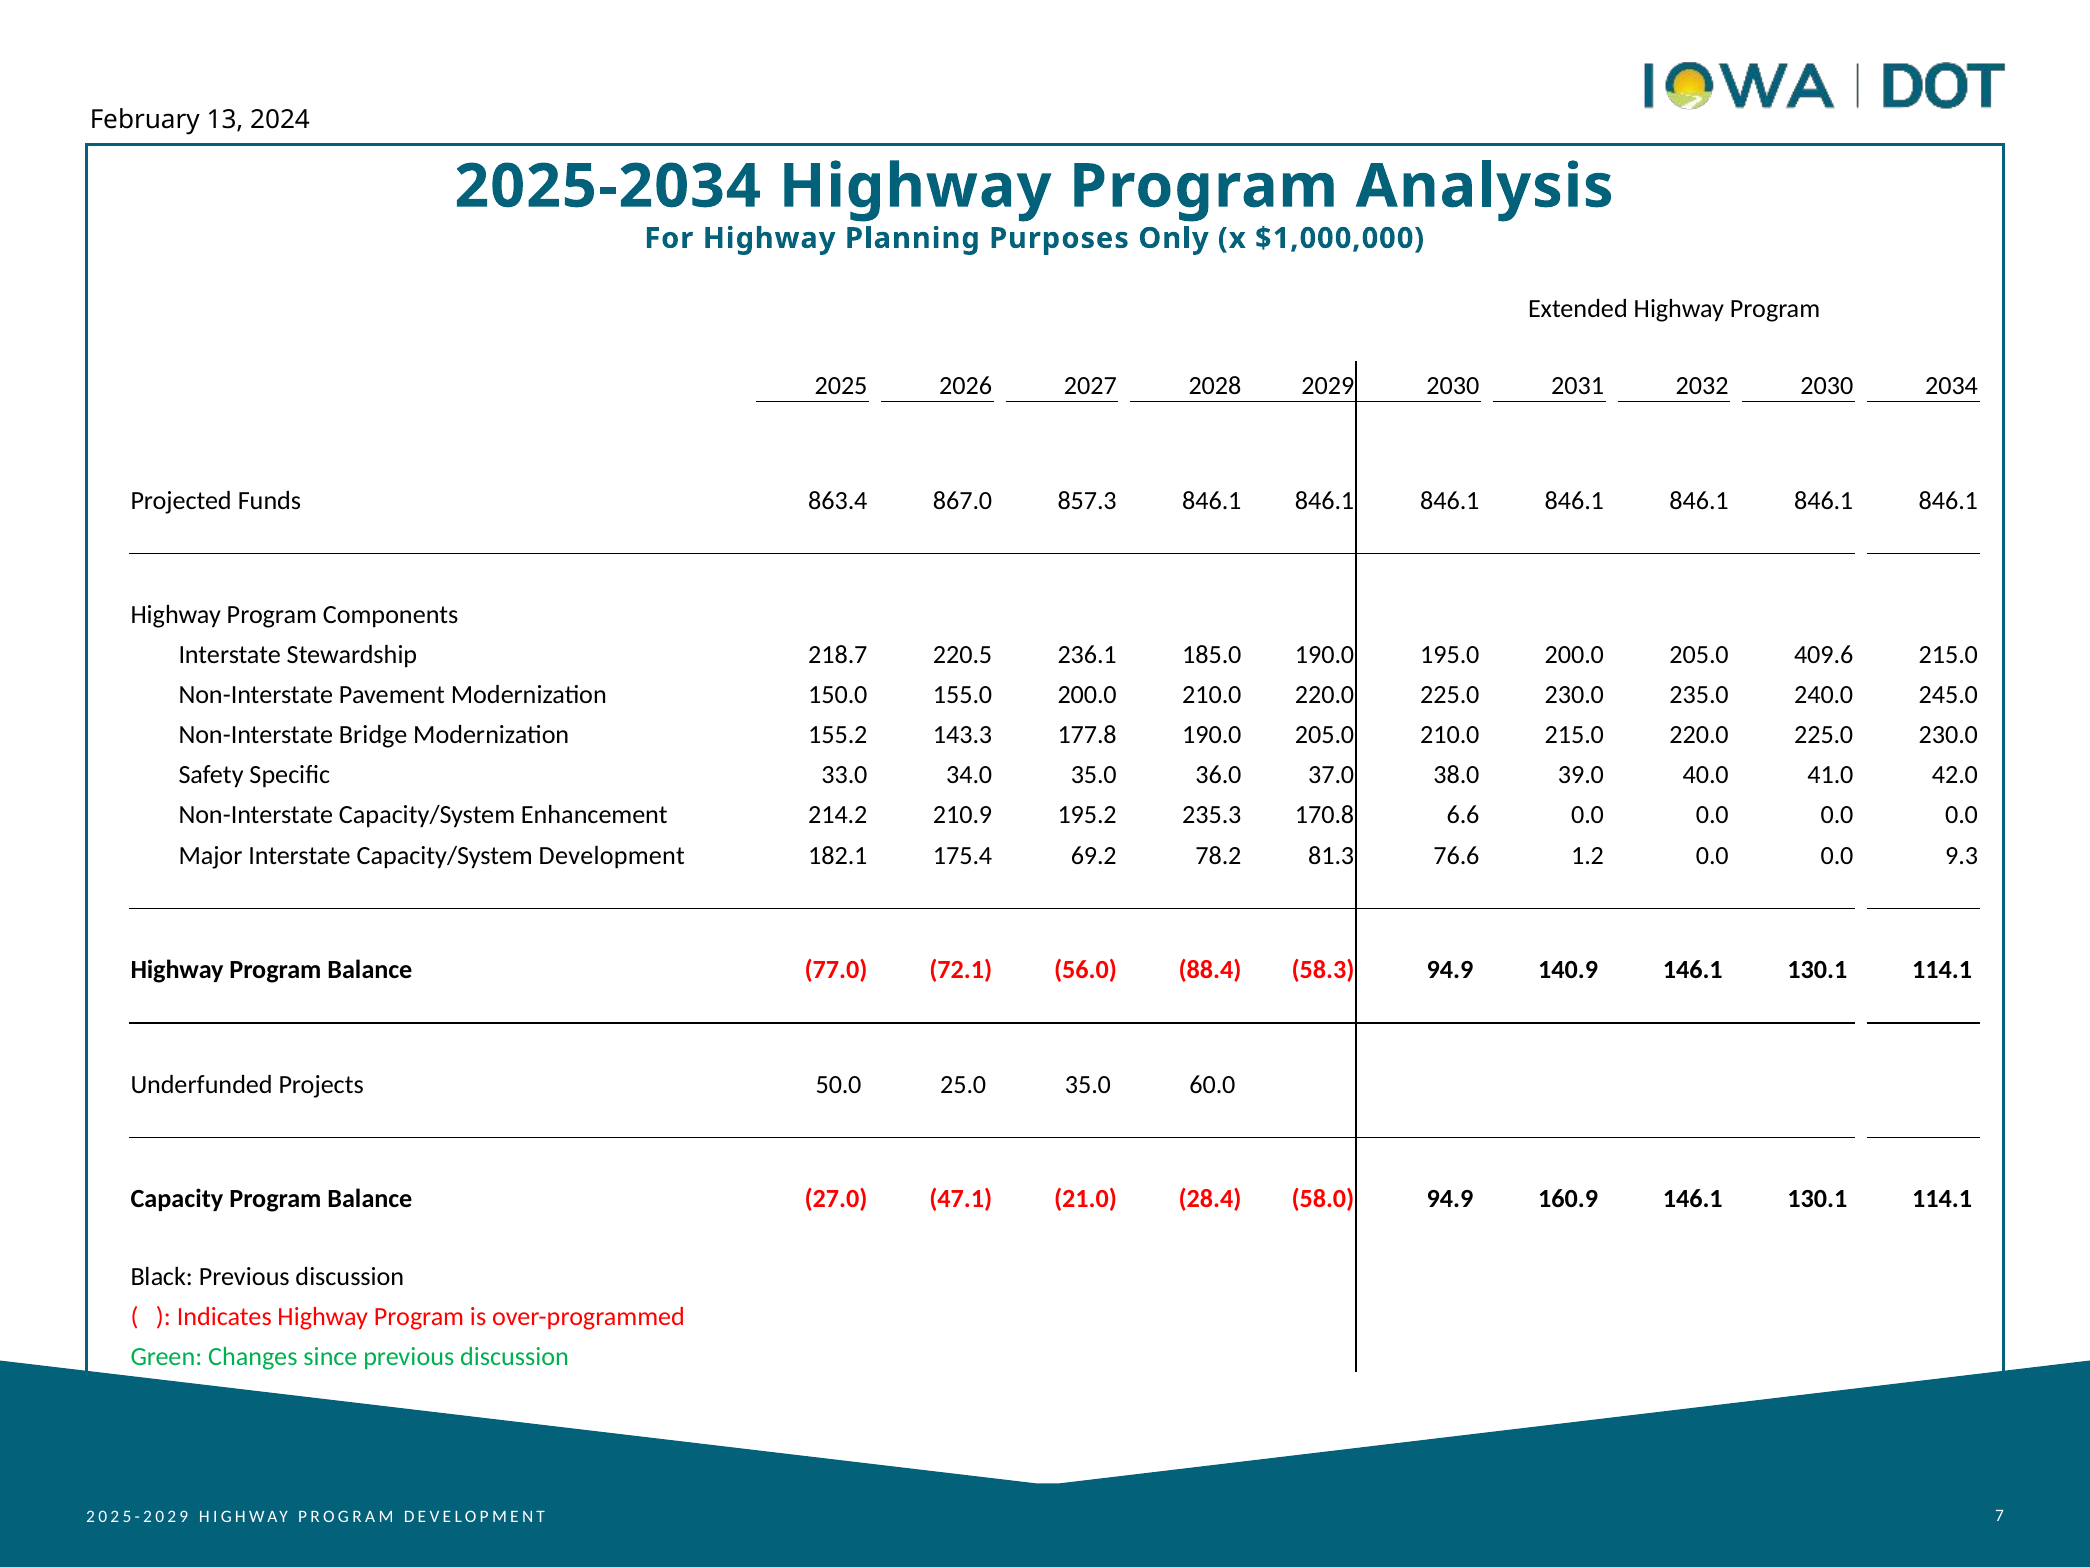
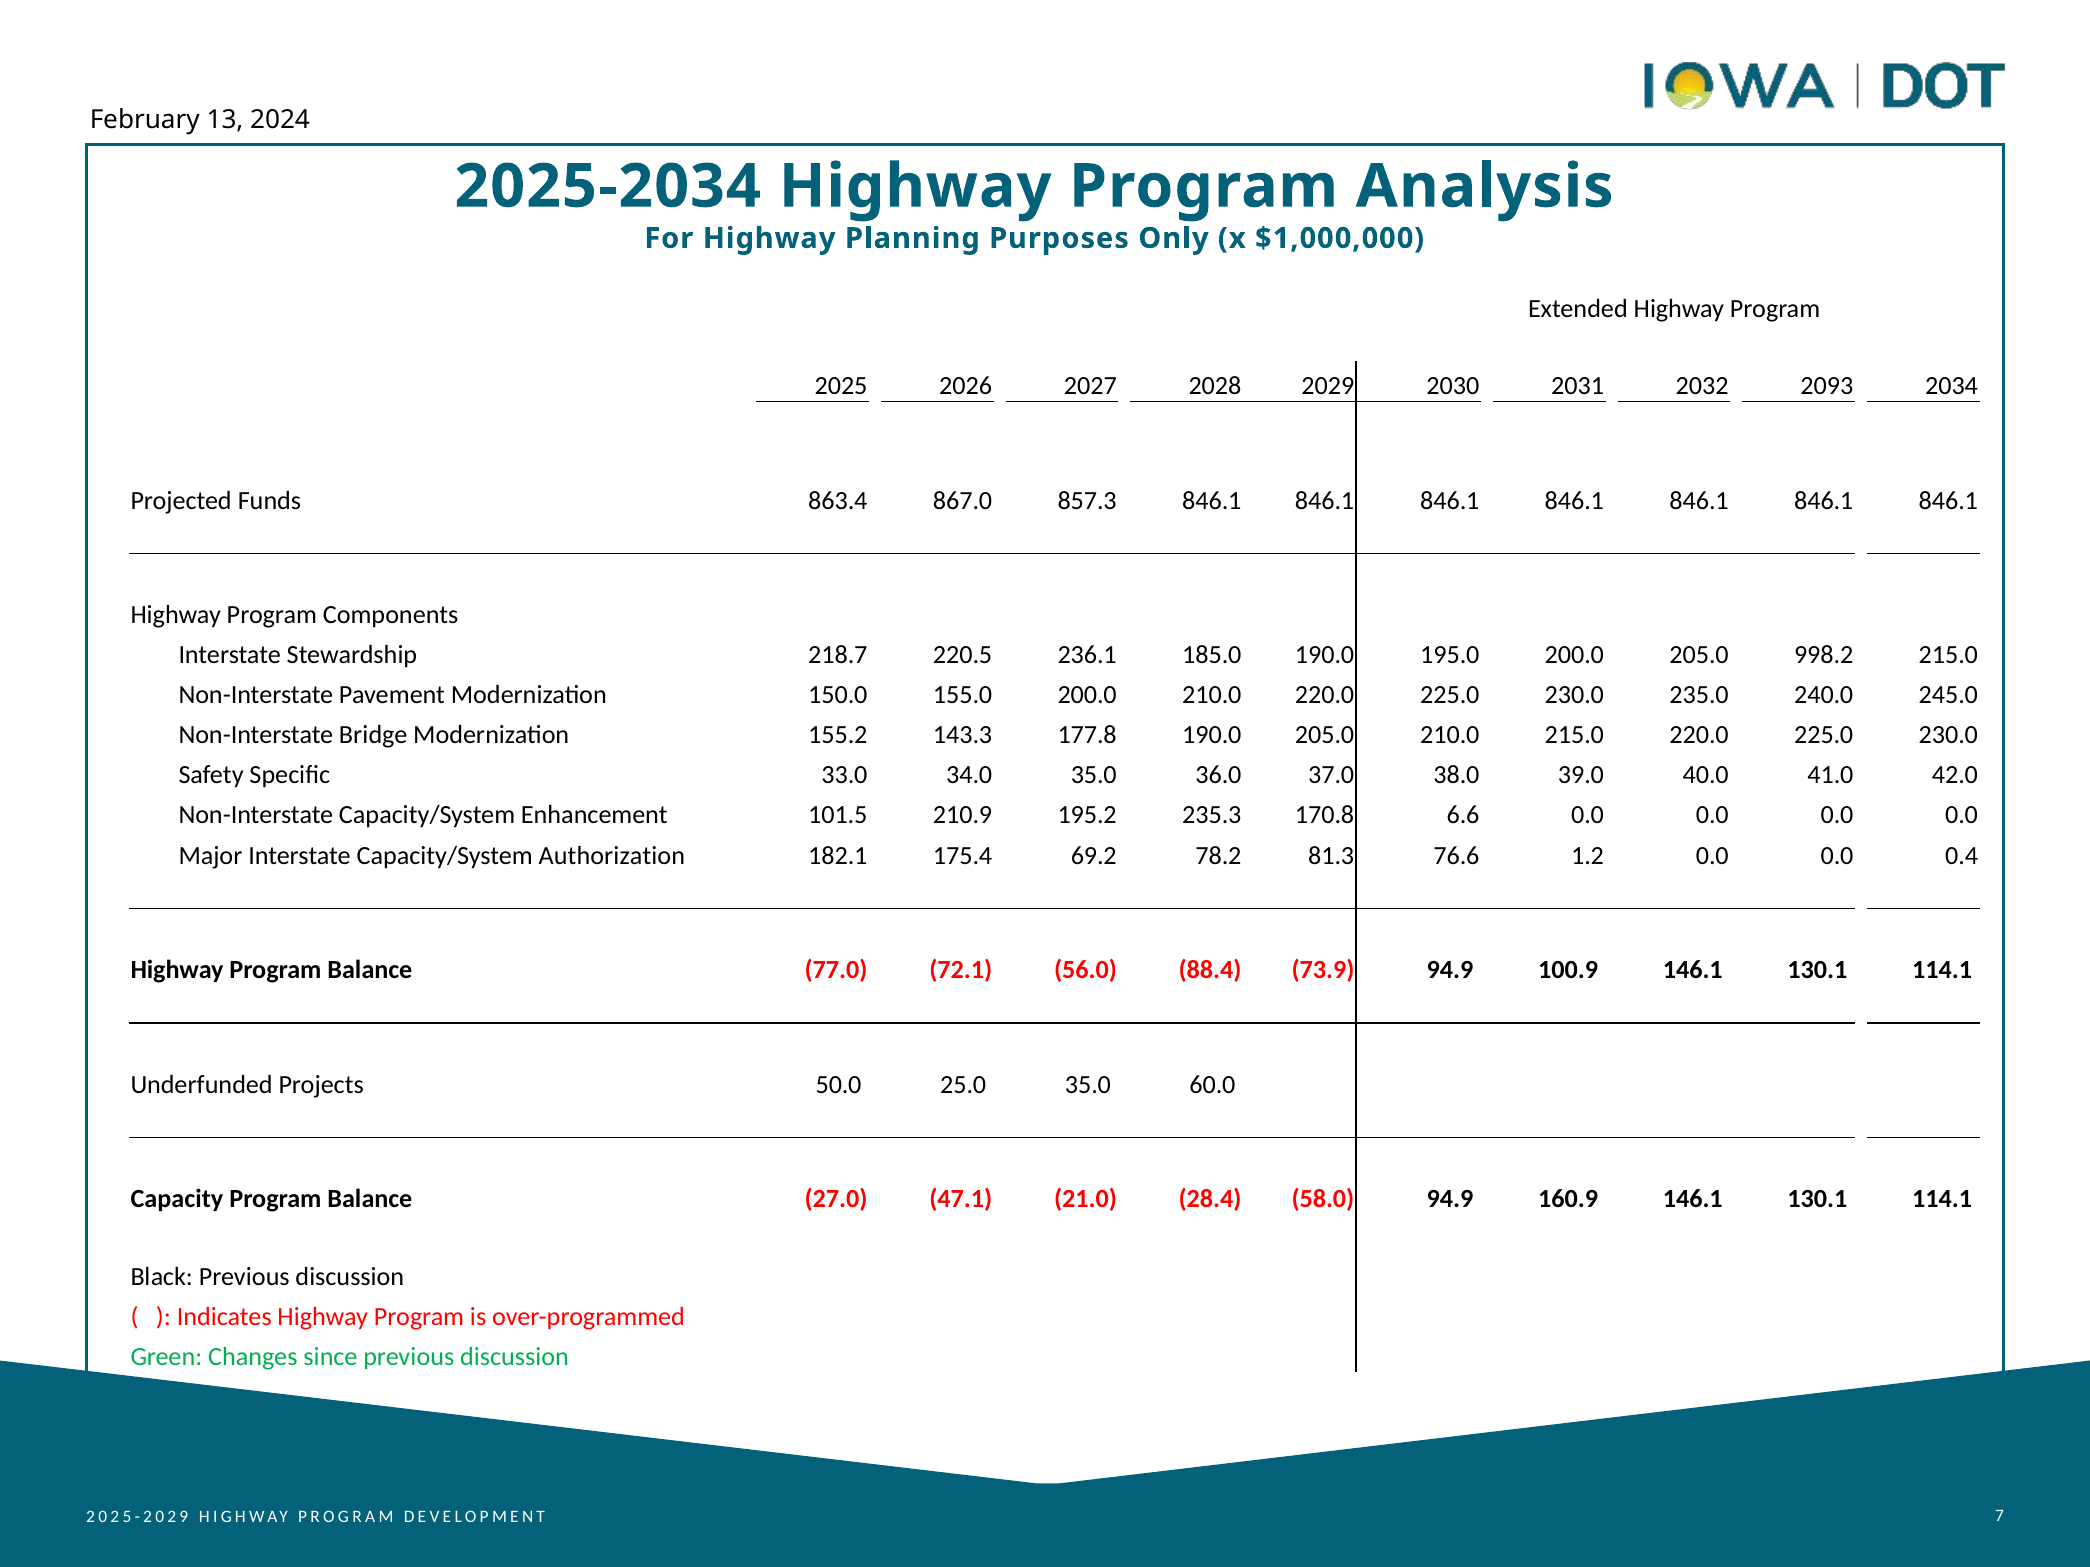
2032 2030: 2030 -> 2093 (1827, 386)
409.6: 409.6 -> 998.2 (1824, 655)
214.2: 214.2 -> 101.5 (838, 816)
Capacity/System Development: Development -> Authorization (612, 856)
9.3: 9.3 -> 0.4 (1962, 856)
58.3: 58.3 -> 73.9 (1323, 970)
140.9: 140.9 -> 100.9 (1568, 970)
